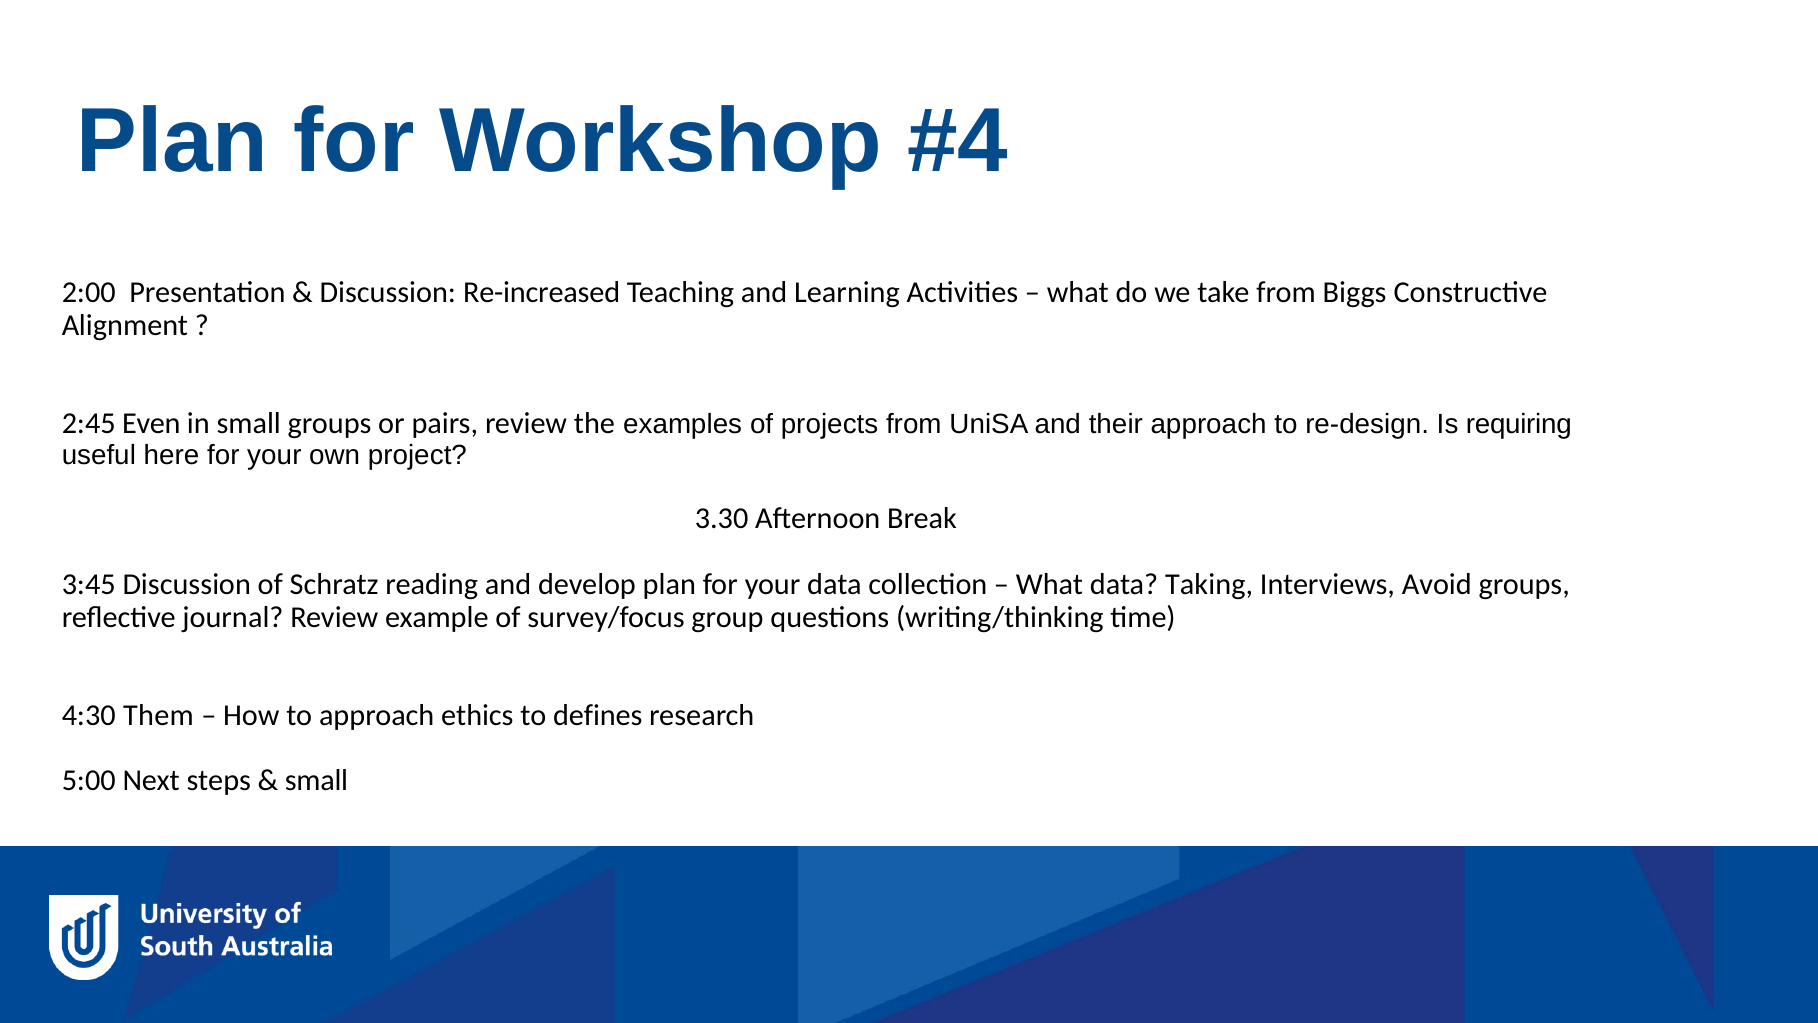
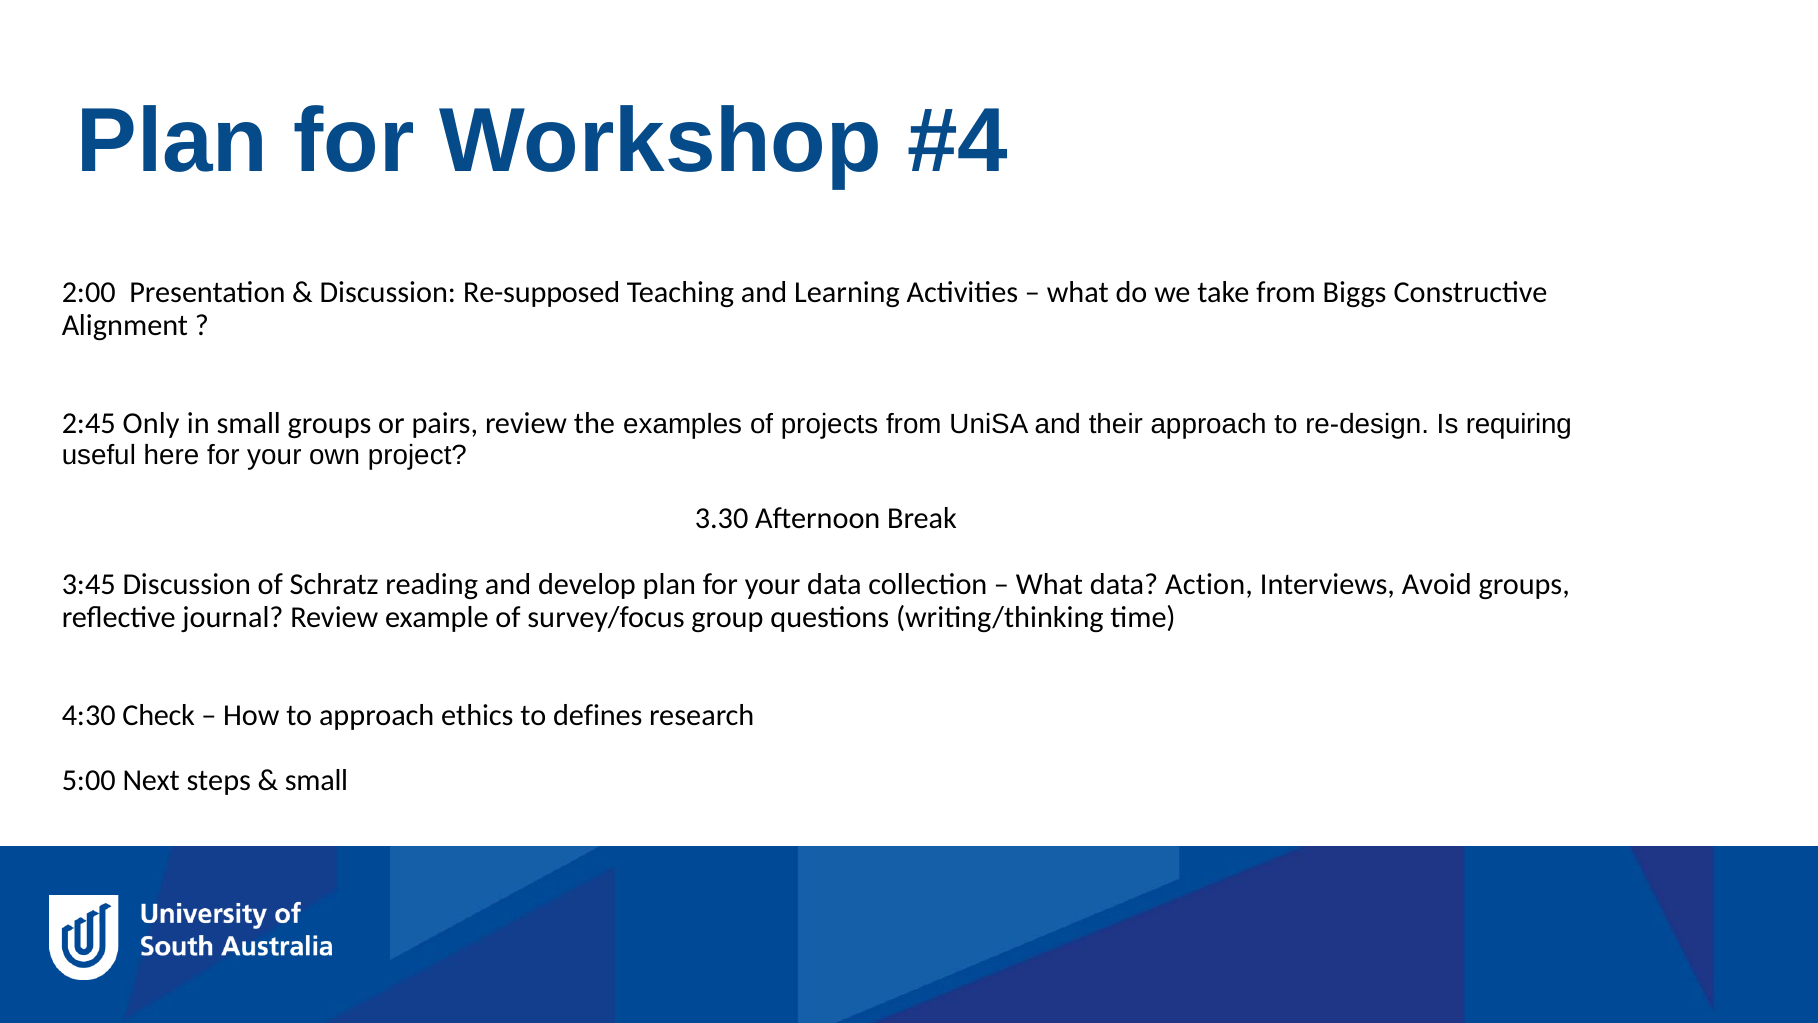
Re-increased: Re-increased -> Re-supposed (542, 293)
Even: Even -> Only (151, 423)
Taking: Taking -> Action (1209, 584)
Them: Them -> Check (159, 715)
